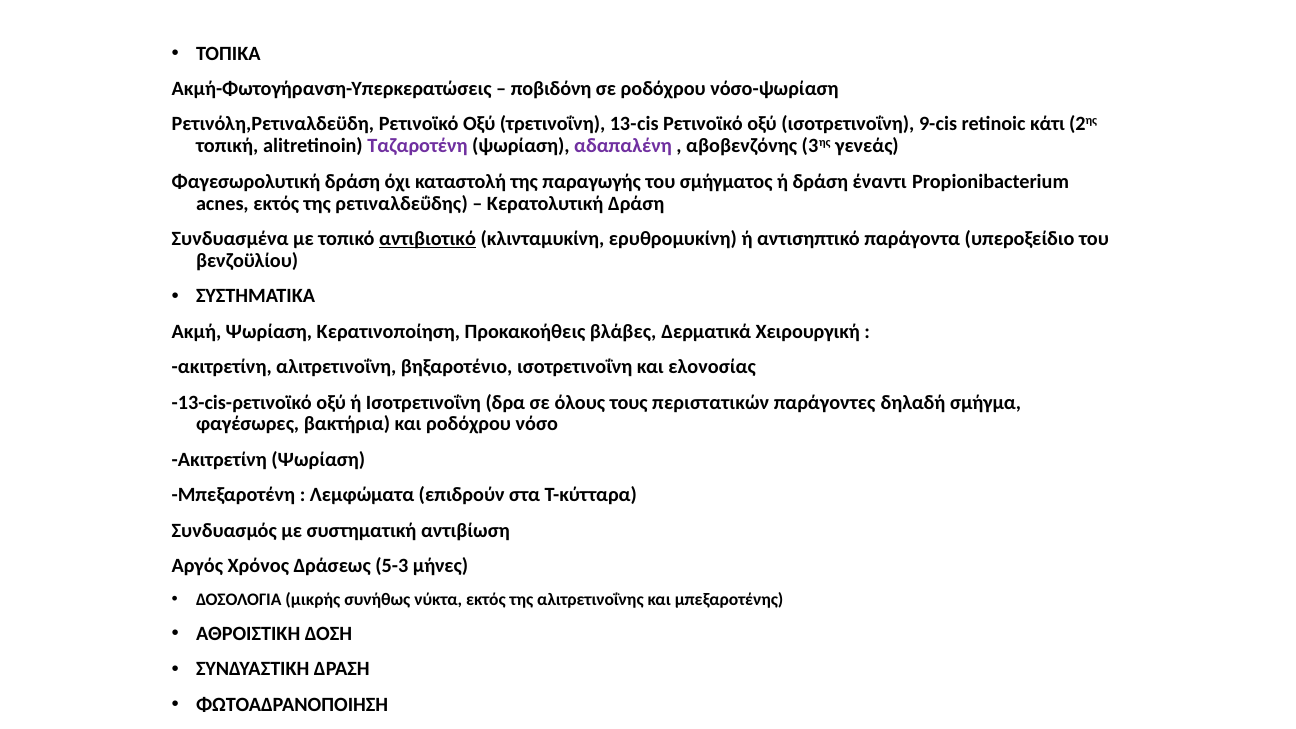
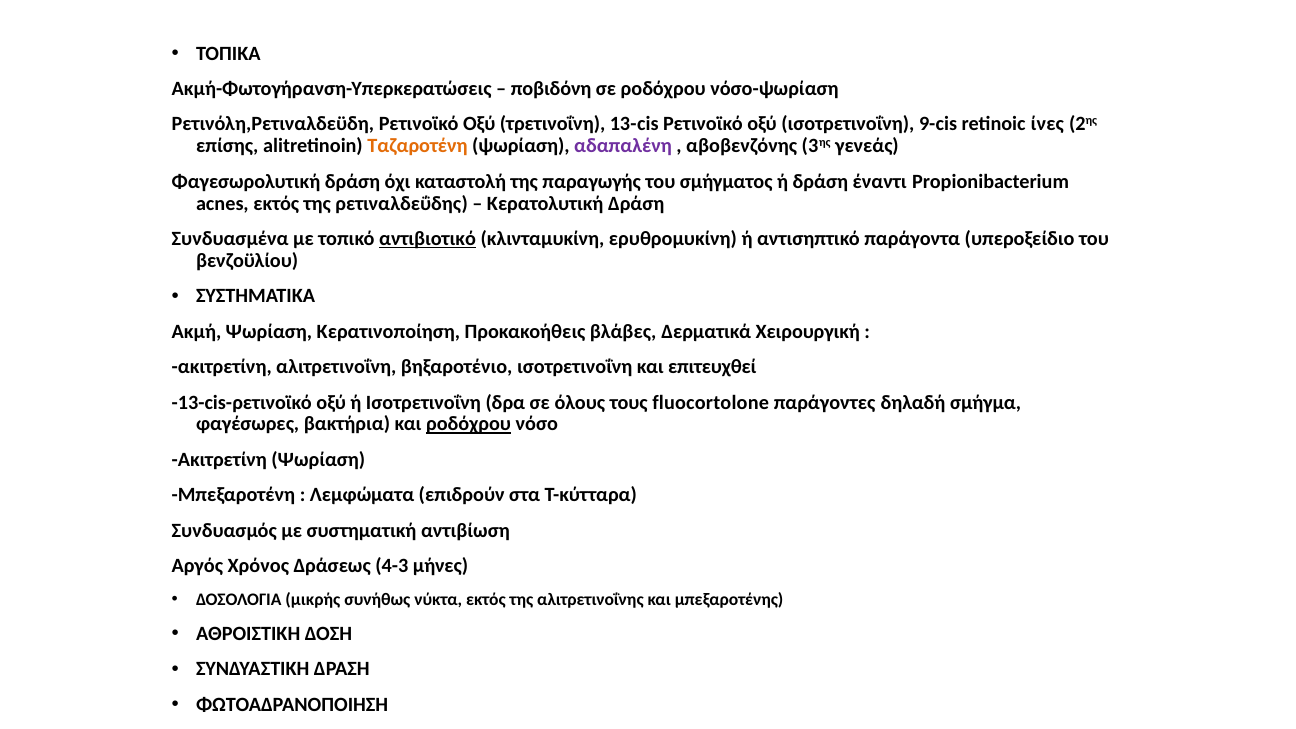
κάτι: κάτι -> ίνες (1047, 124)
τοπική: τοπική -> επίσης (227, 146)
Ταζαροτένη colour: purple -> orange (418, 146)
ελονοσίας: ελονοσίας -> επιτευχθεί (712, 367)
περιστατικών: περιστατικών -> fluocortolone (711, 402)
ροδόχρου underline: none -> present (469, 424)
5-3: 5-3 -> 4-3 (392, 566)
